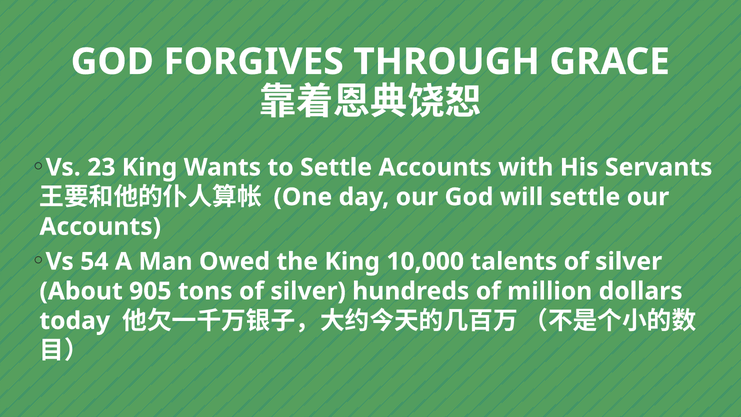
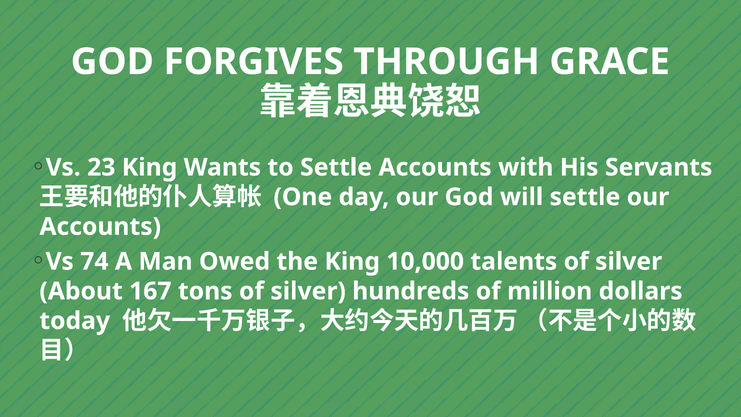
54: 54 -> 74 (94, 261)
905: 905 -> 167 (150, 291)
